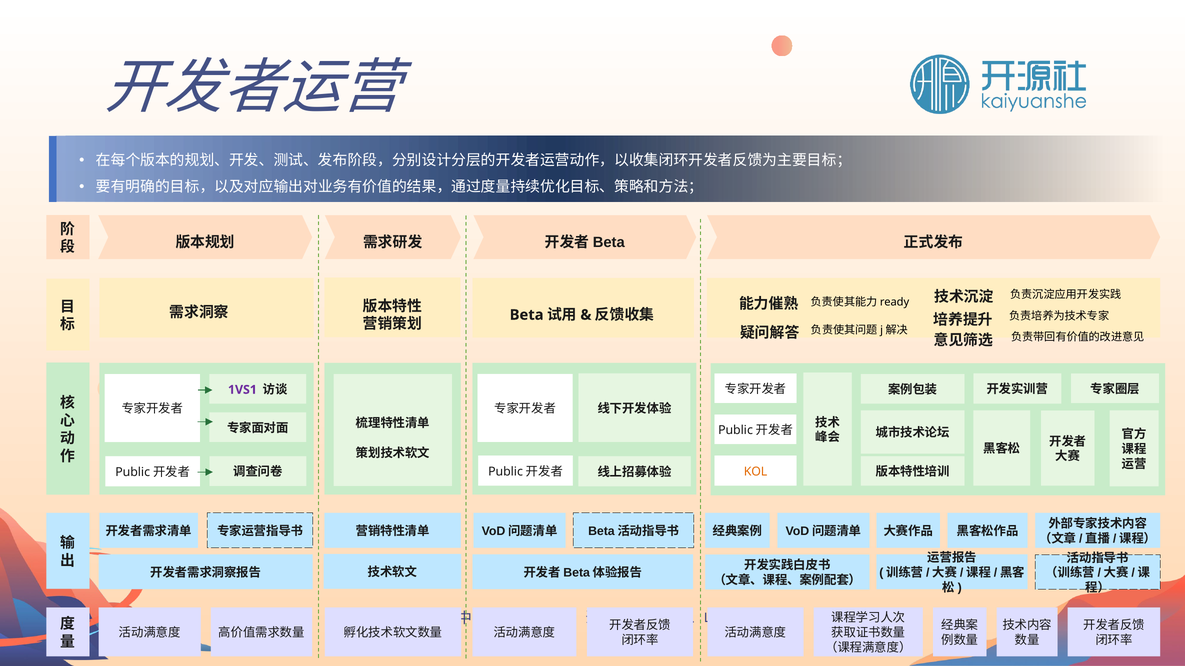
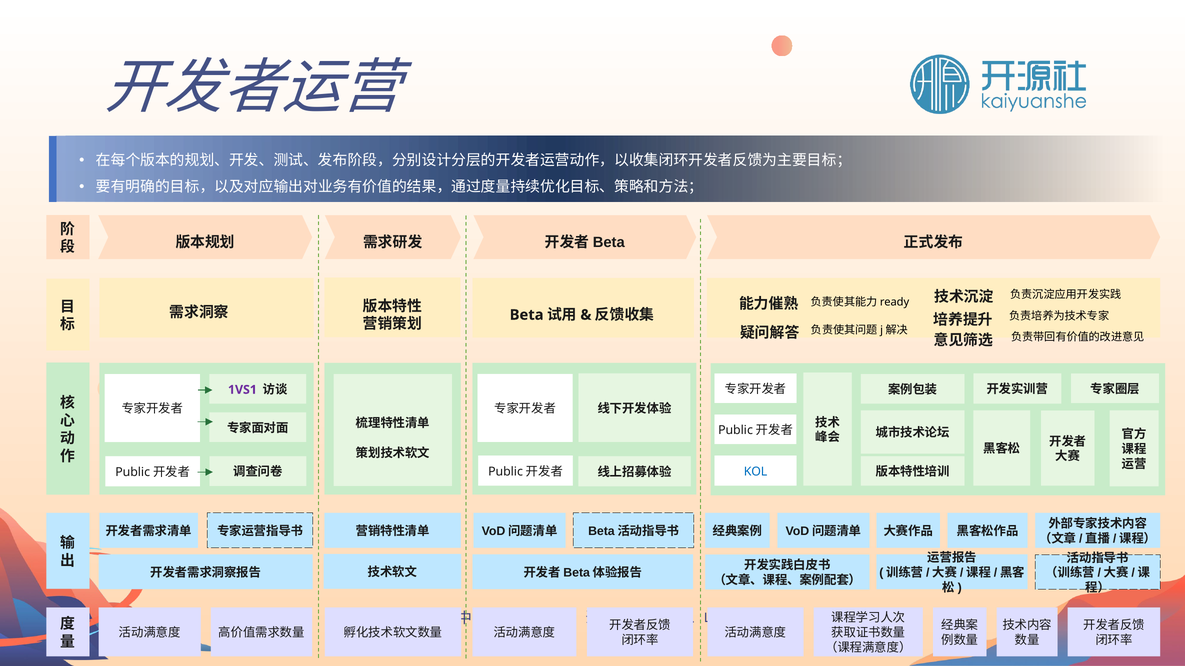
KOL colour: orange -> blue (756, 472)
